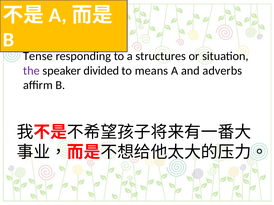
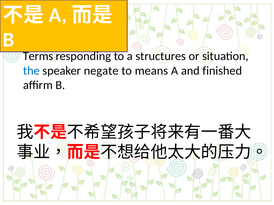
Tense: Tense -> Terms (38, 56)
the colour: purple -> blue (31, 71)
divided: divided -> negate (101, 71)
adverbs: adverbs -> finished (222, 71)
